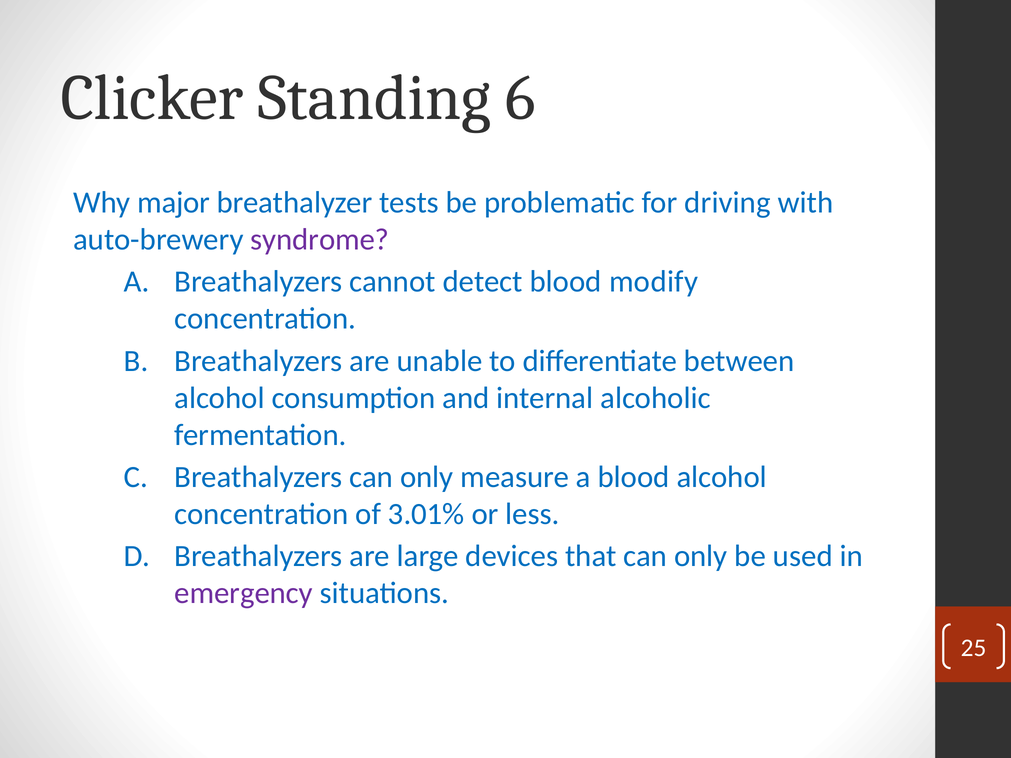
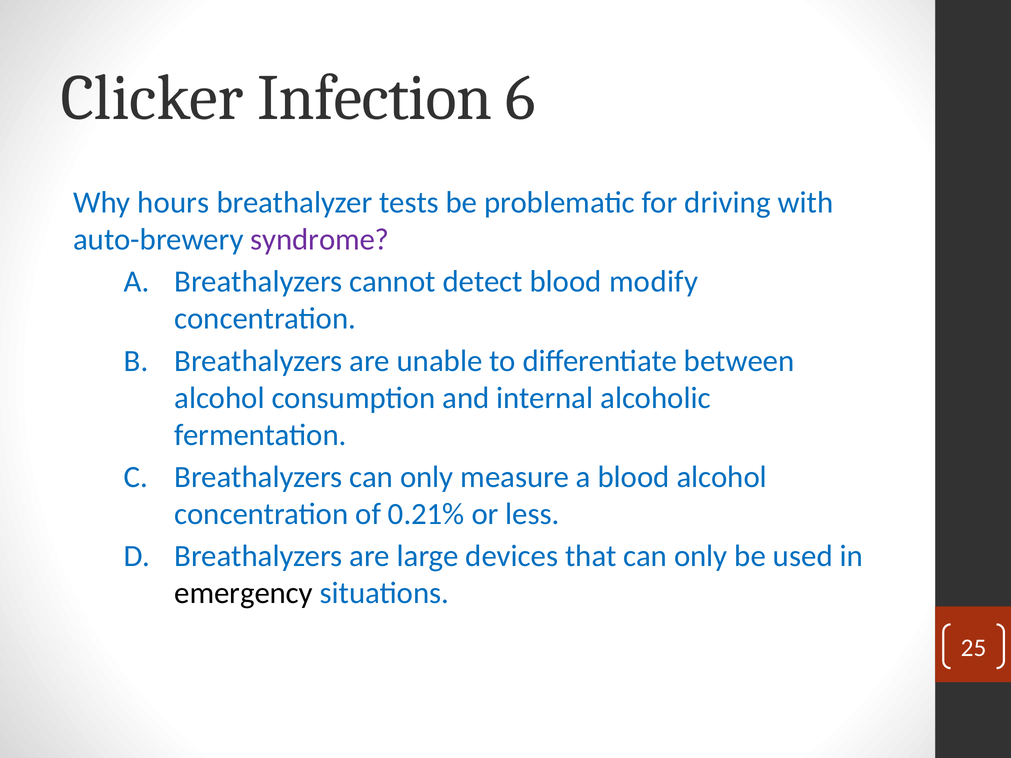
Standing: Standing -> Infection (375, 98)
major: major -> hours (173, 203)
3.01%: 3.01% -> 0.21% (426, 514)
emergency colour: purple -> black (244, 593)
